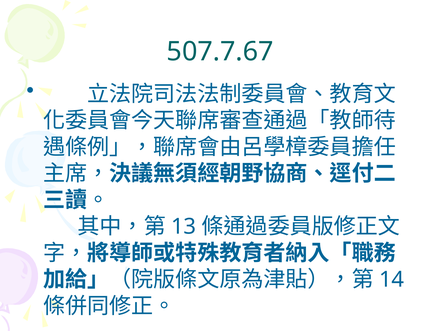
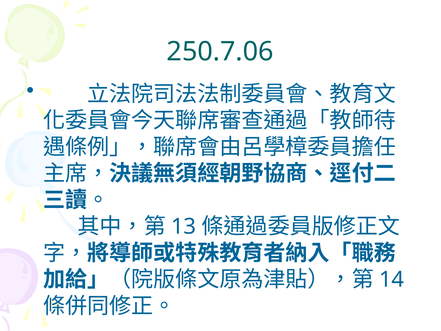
507.7.67: 507.7.67 -> 250.7.06 (220, 51)
